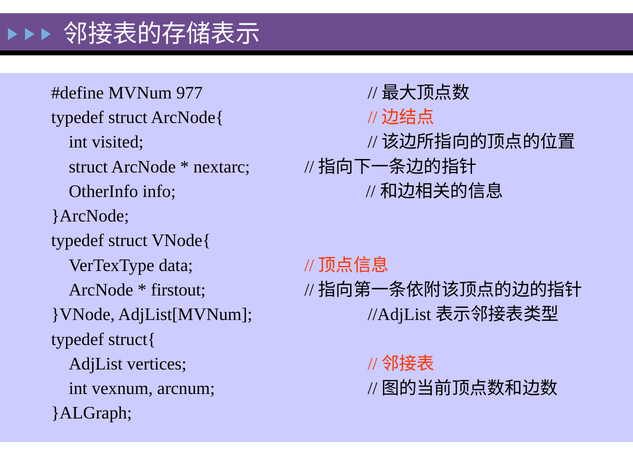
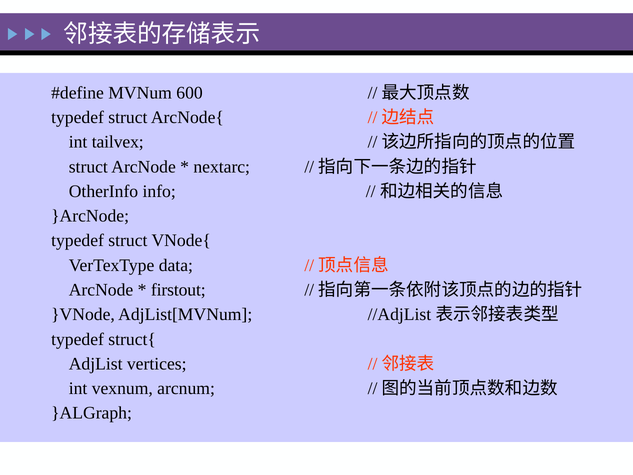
977: 977 -> 600 (190, 93)
visited: visited -> tailvex (118, 142)
